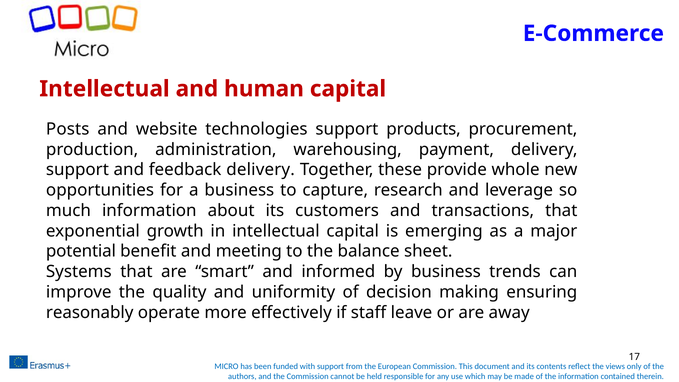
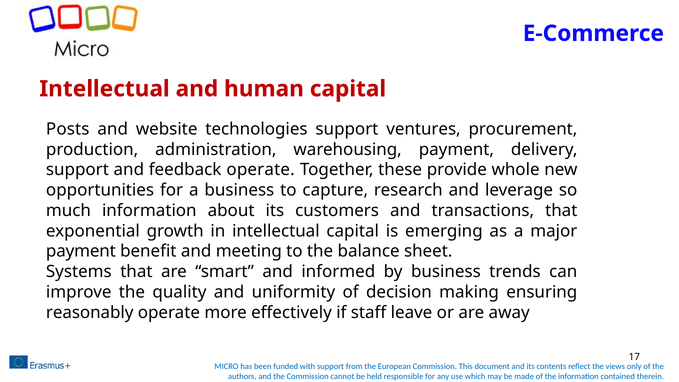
products: products -> ventures (424, 129)
feedback delivery: delivery -> operate (261, 170)
potential: potential -> payment (81, 251)
